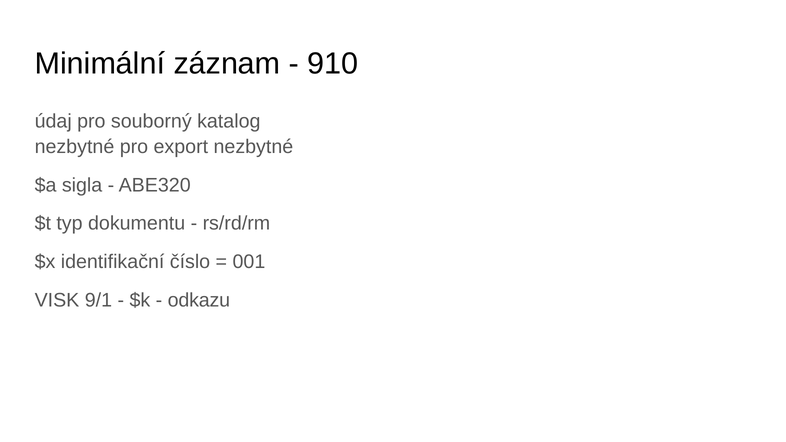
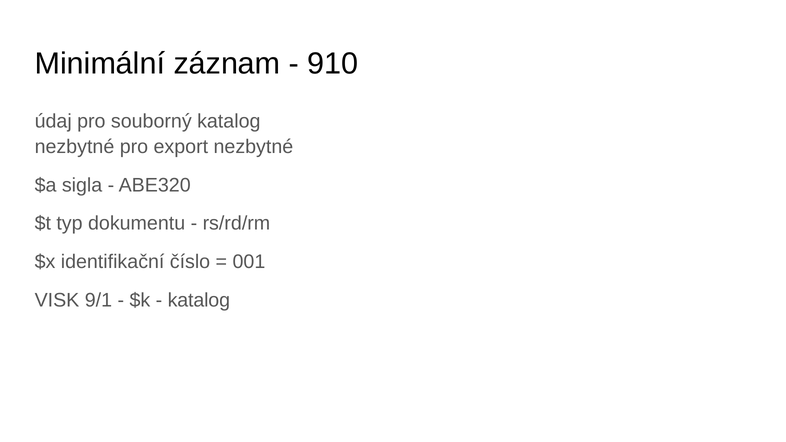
odkazu: odkazu -> katalog (199, 300)
